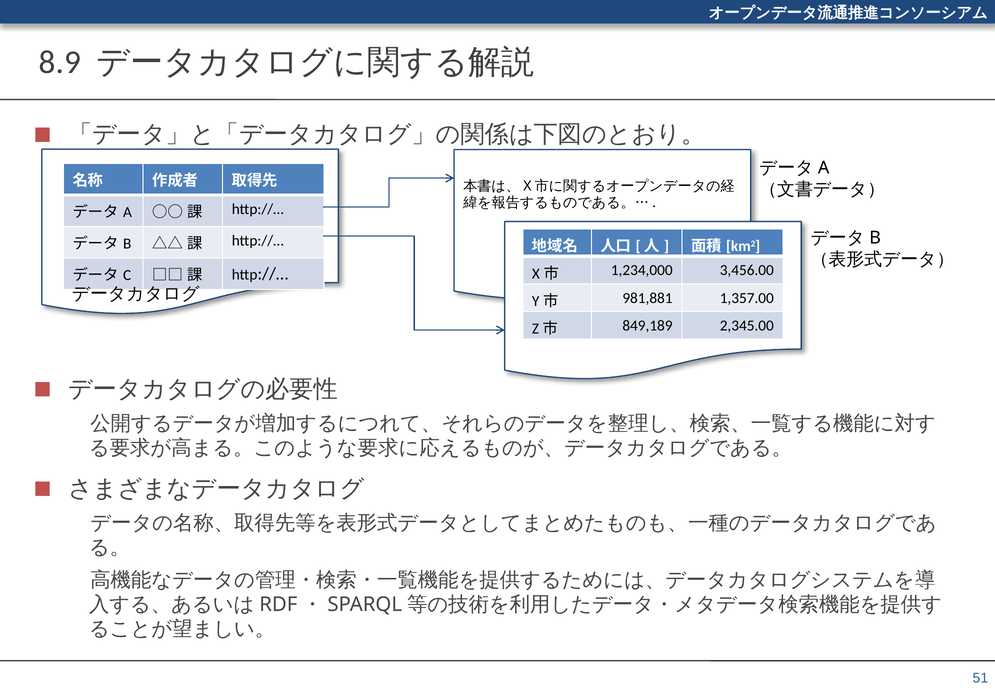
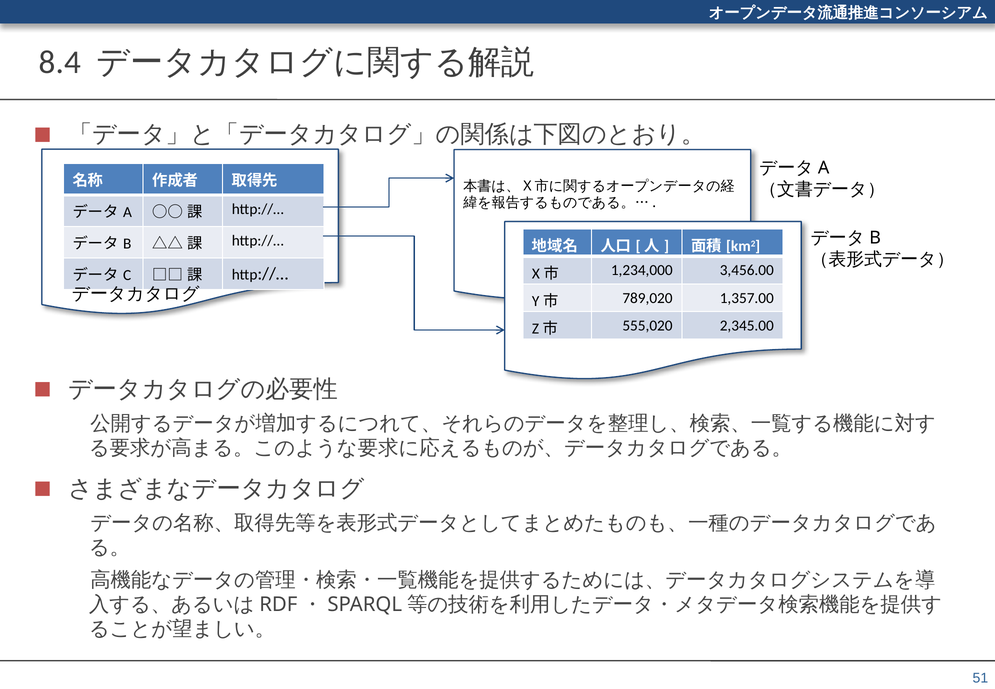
8.9: 8.9 -> 8.4 (60, 62)
981,881: 981,881 -> 789,020 (647, 298)
849,189: 849,189 -> 555,020 (647, 326)
